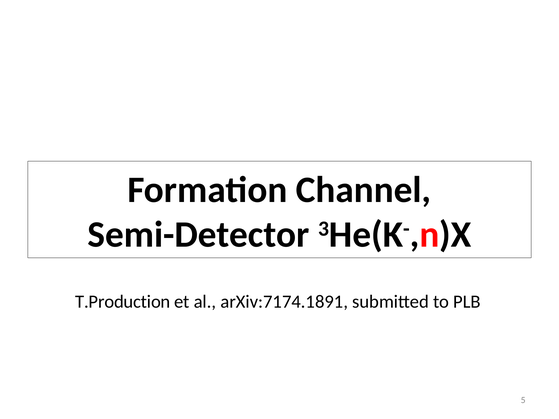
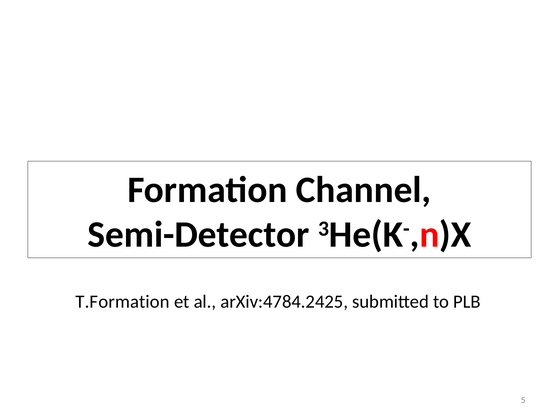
T.Production: T.Production -> T.Formation (123, 302)
arXiv:7174.1891: arXiv:7174.1891 -> arXiv:4784.2425 (284, 302)
